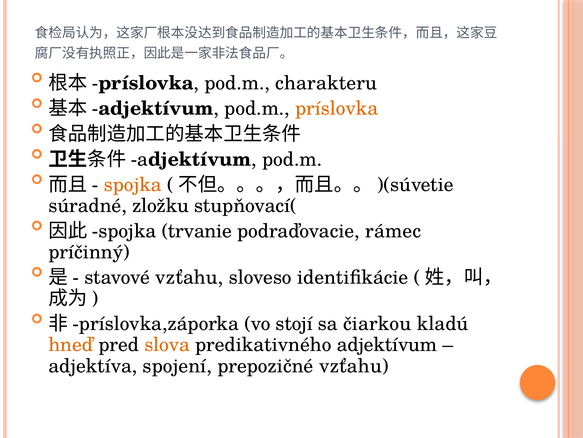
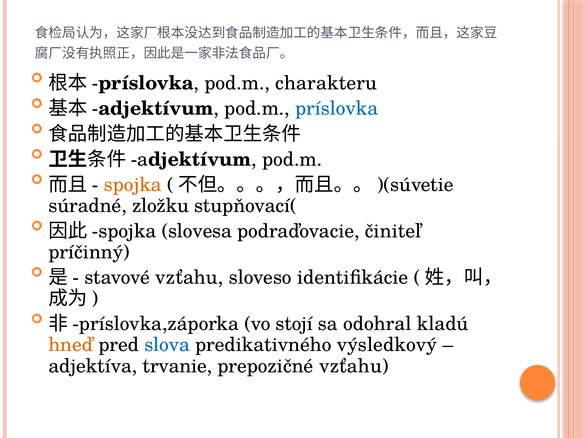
príslovka colour: orange -> blue (337, 108)
trvanie: trvanie -> slovesa (197, 231)
rámec: rámec -> činiteľ (393, 231)
čiarkou: čiarkou -> odohral (377, 323)
slova colour: orange -> blue (167, 344)
adjektívum: adjektívum -> výsledkový (387, 344)
spojení: spojení -> trvanie (177, 365)
